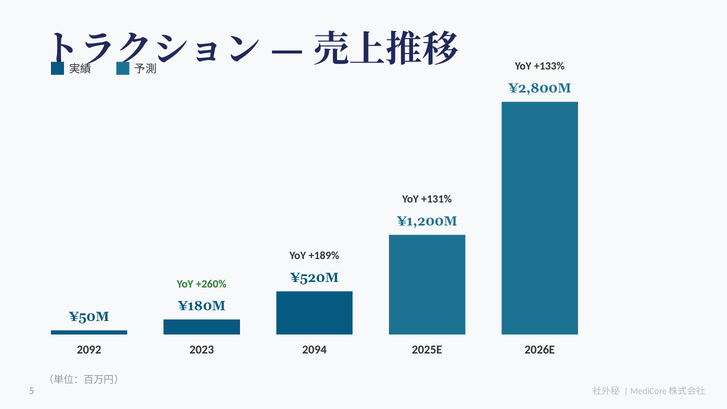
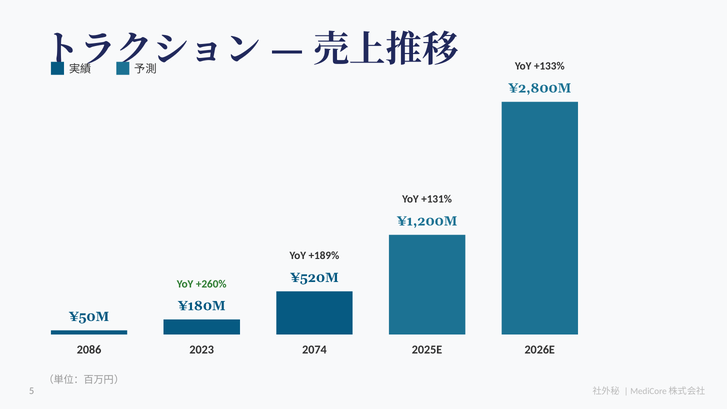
2092: 2092 -> 2086 (89, 350)
2094: 2094 -> 2074 (314, 350)
